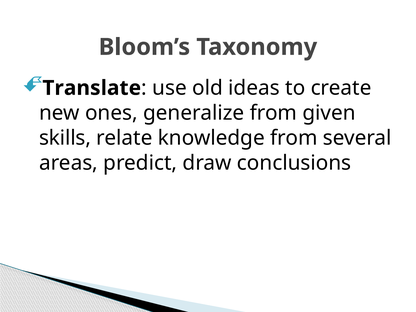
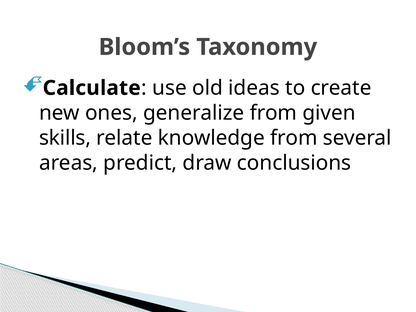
Translate: Translate -> Calculate (92, 88)
